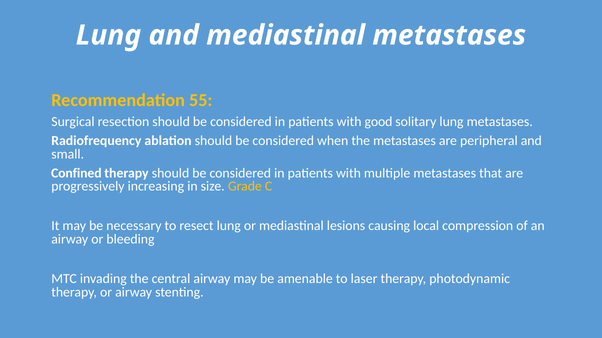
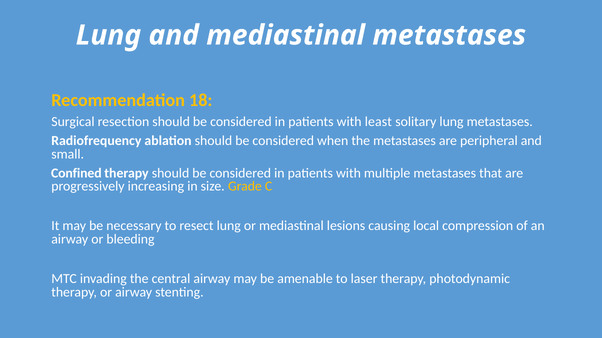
55: 55 -> 18 (201, 101)
good: good -> least (378, 122)
